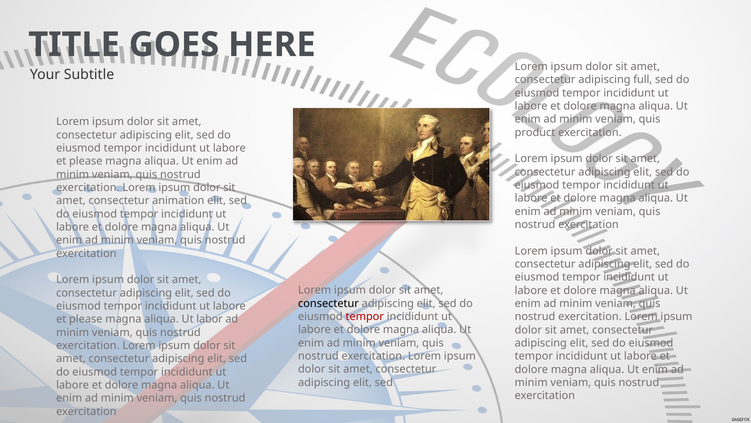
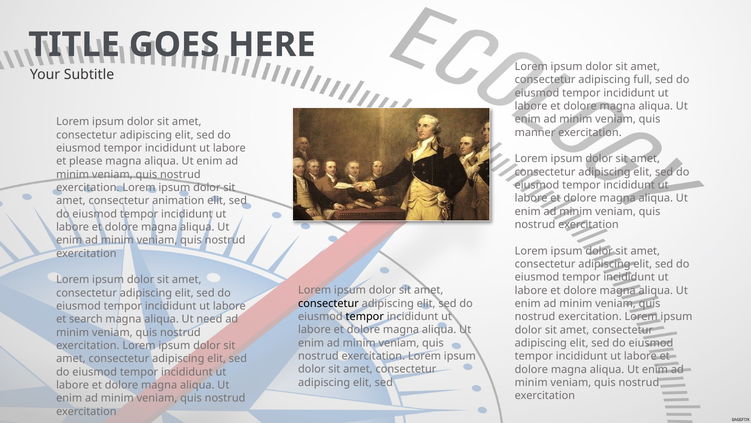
product: product -> manner (535, 132)
tempor colour: red -> black (365, 316)
please: please -> search (86, 319)
labor: labor -> need (209, 319)
